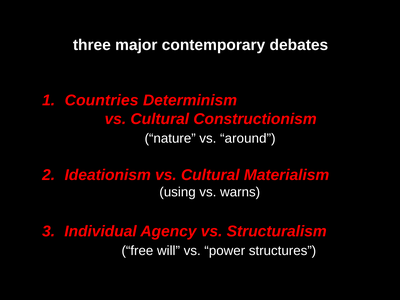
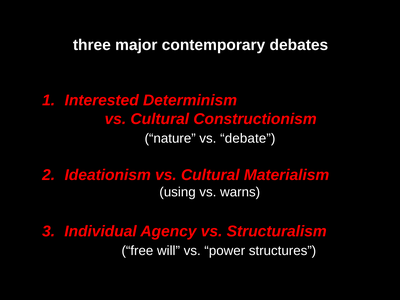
Countries: Countries -> Interested (102, 100)
around: around -> debate (248, 138)
